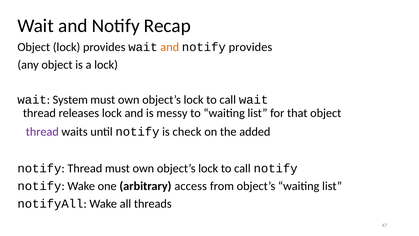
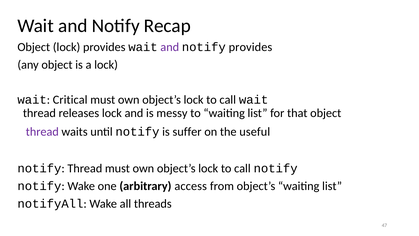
and colour: orange -> purple (170, 47)
System: System -> Critical (70, 100)
check: check -> suffer (187, 132)
added: added -> useful (255, 132)
